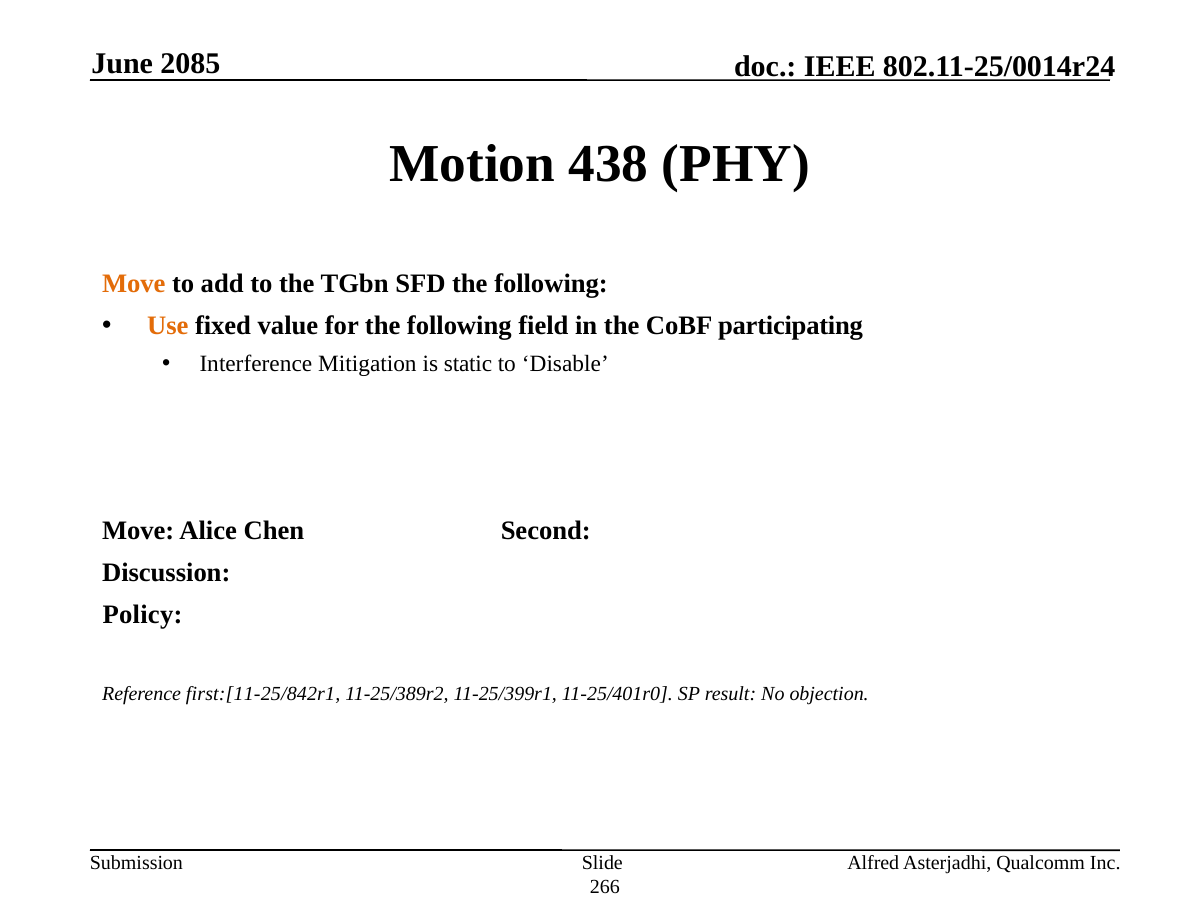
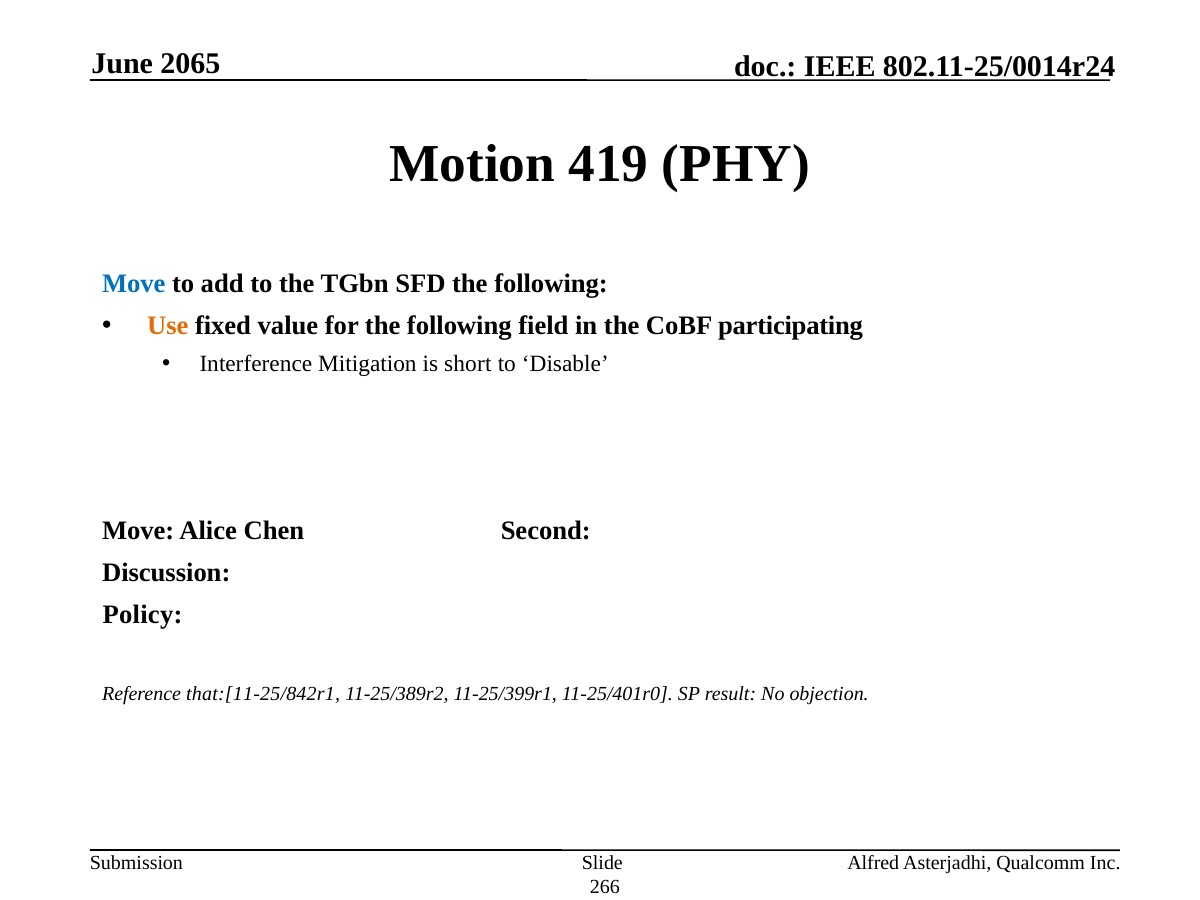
2085: 2085 -> 2065 (190, 64)
438: 438 -> 419 (608, 164)
Move colour: orange -> blue (134, 284)
static: static -> short (468, 364)
first:[11-25/842r1: first:[11-25/842r1 -> that:[11-25/842r1 (263, 694)
